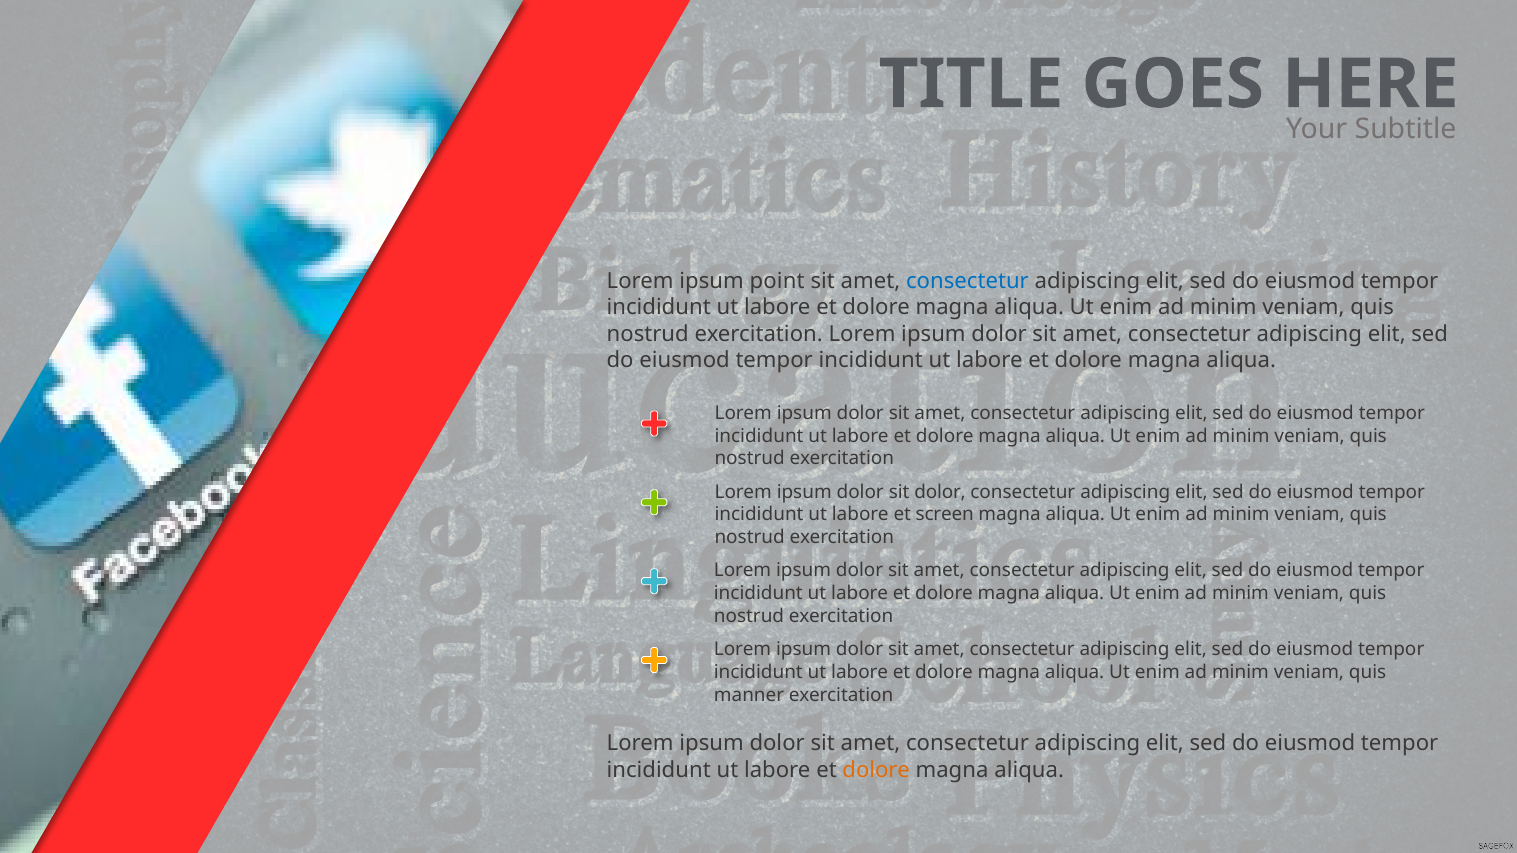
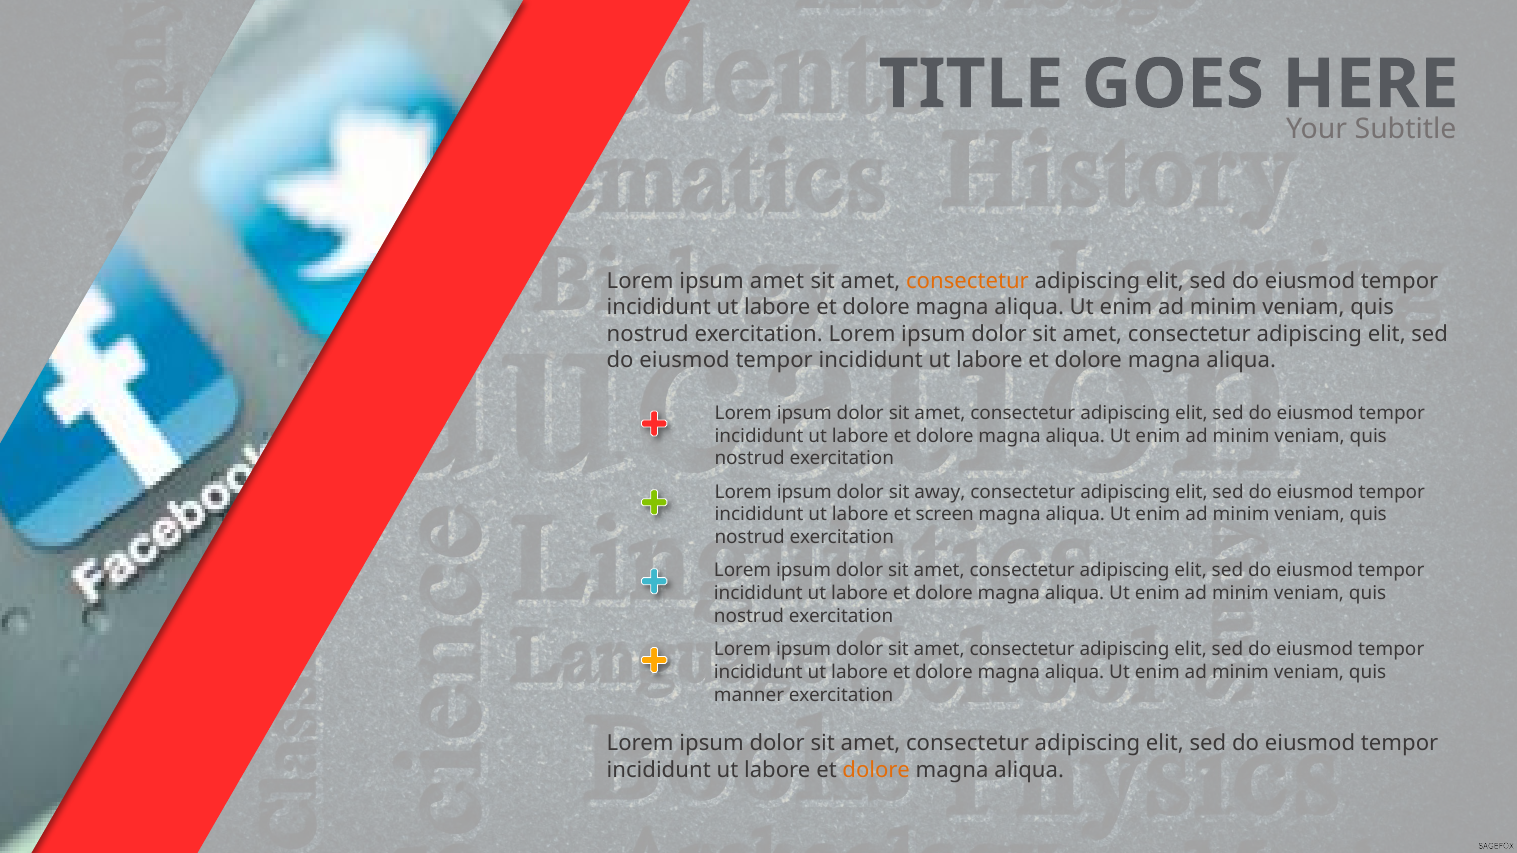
ipsum point: point -> amet (777, 281)
consectetur colour: blue -> orange (967, 281)
sit dolor: dolor -> away (940, 492)
